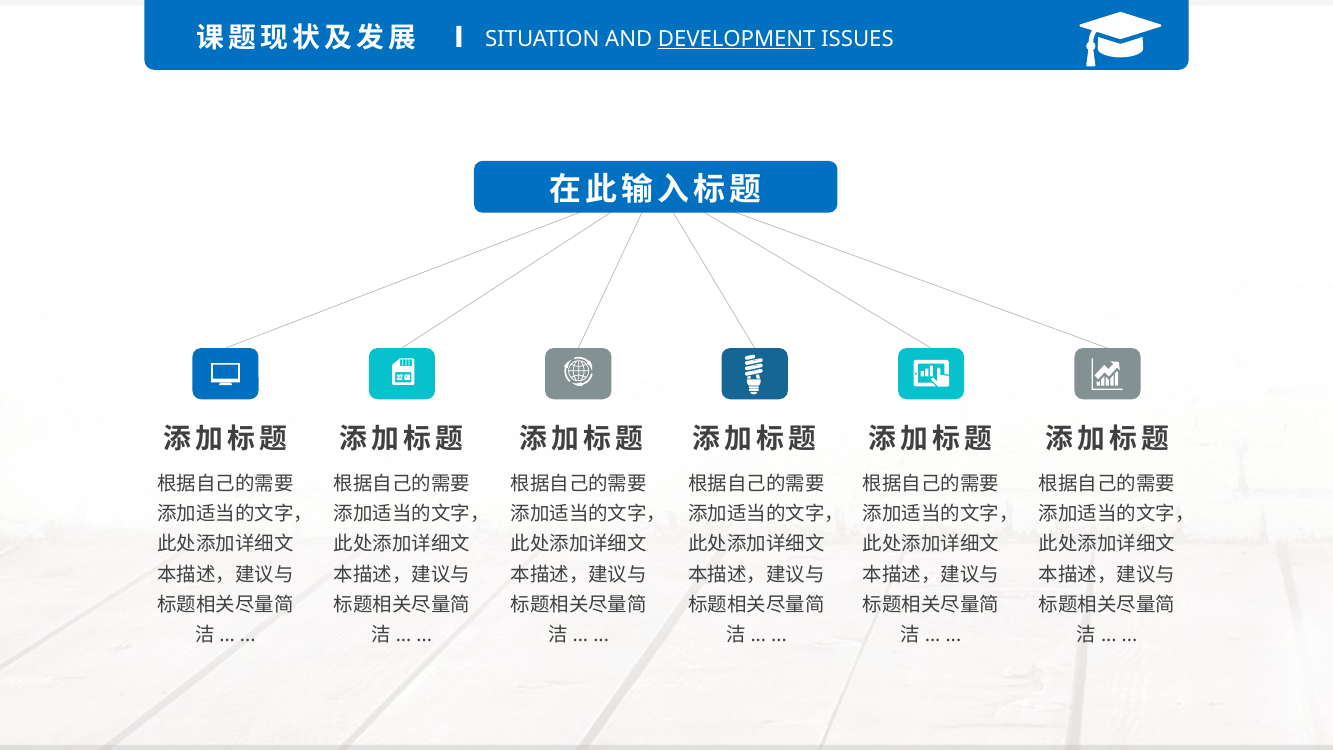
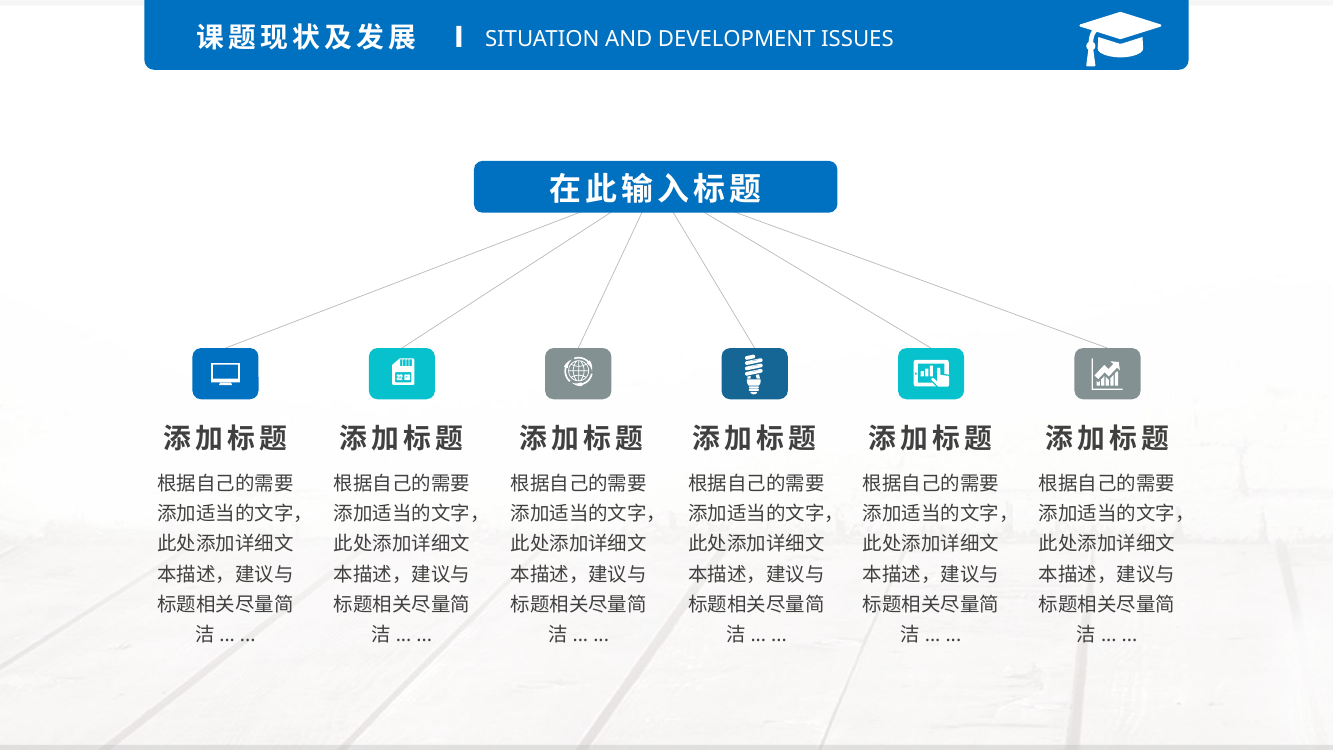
DEVELOPMENT underline: present -> none (737, 39)
